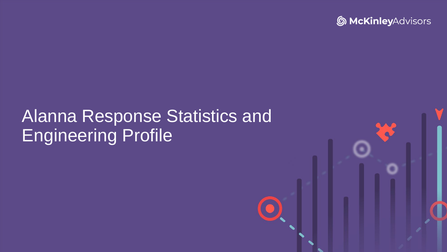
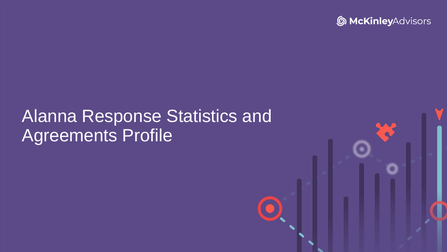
Engineering: Engineering -> Agreements (70, 135)
